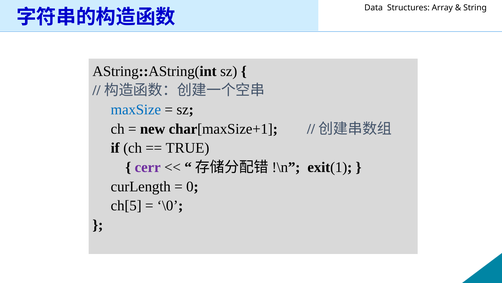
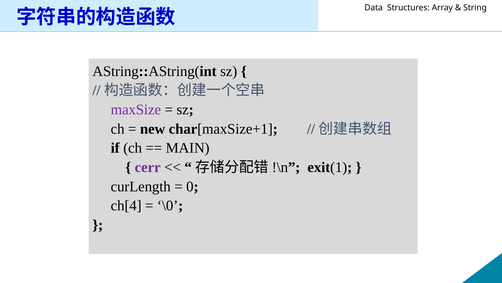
maxSize colour: blue -> purple (136, 109)
TRUE: TRUE -> MAIN (188, 148)
ch[5: ch[5 -> ch[4 (126, 205)
